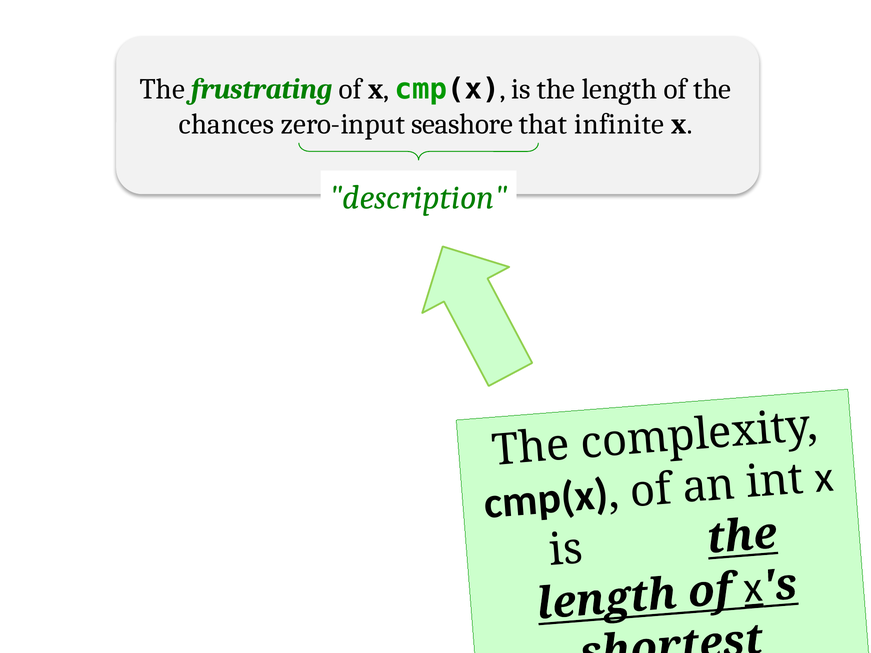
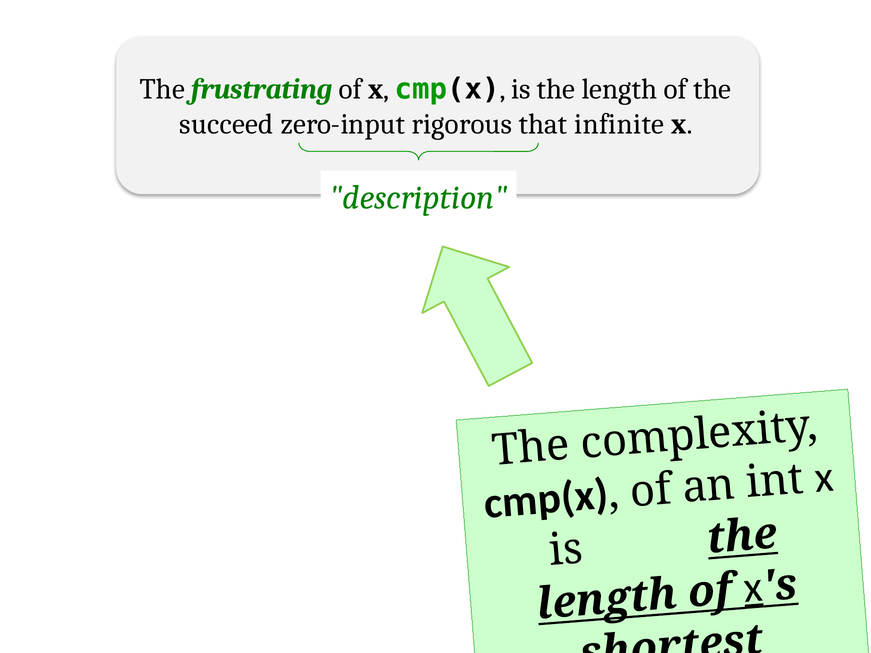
chances: chances -> succeed (226, 124)
seashore: seashore -> rigorous (462, 124)
